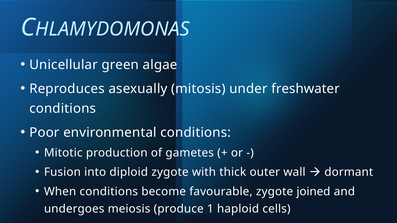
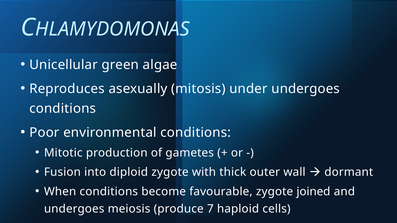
under freshwater: freshwater -> undergoes (306, 89)
1: 1 -> 7 (210, 209)
